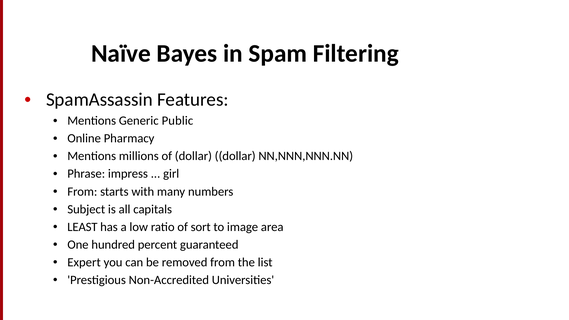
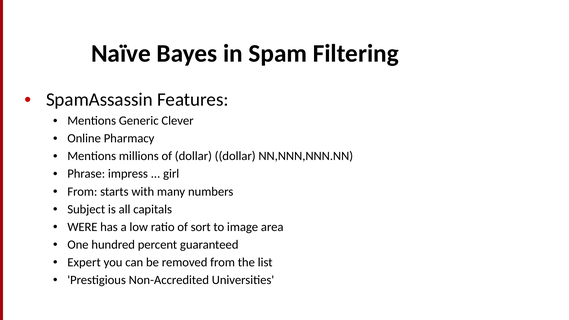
Public: Public -> Clever (178, 121)
LEAST: LEAST -> WERE (82, 227)
